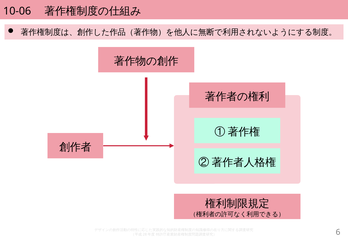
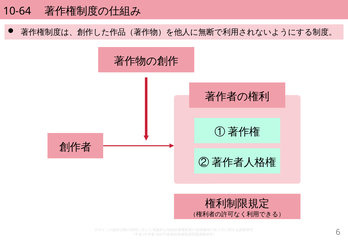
10-06: 10-06 -> 10-64 (17, 11)
